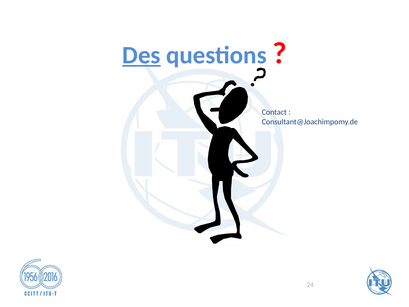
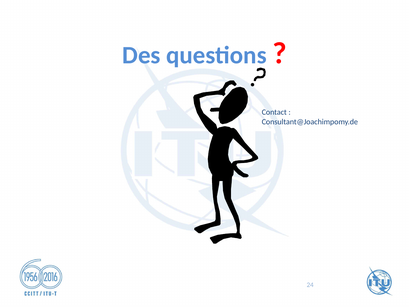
Des underline: present -> none (141, 55)
